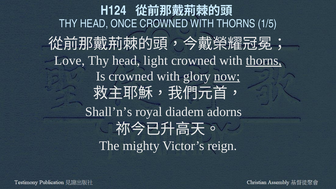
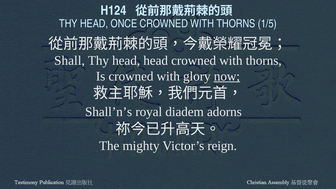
Love: Love -> Shall (69, 61)
head light: light -> head (156, 61)
thorns underline: present -> none (264, 61)
